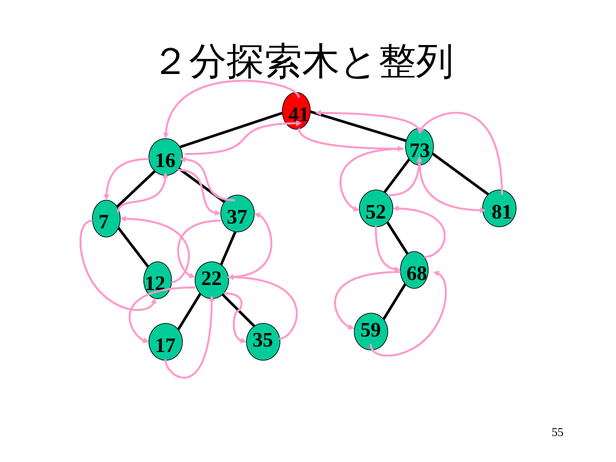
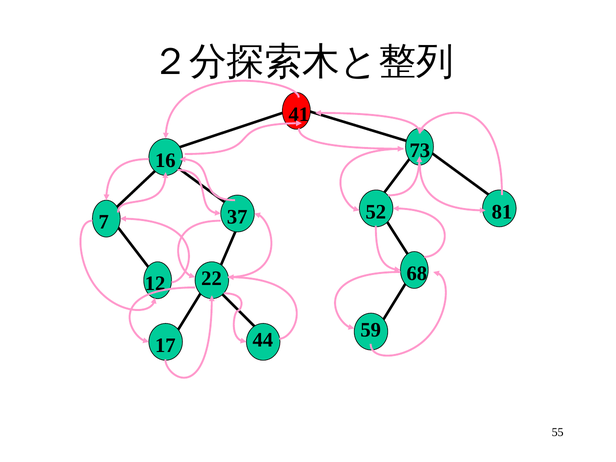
35: 35 -> 44 (263, 340)
